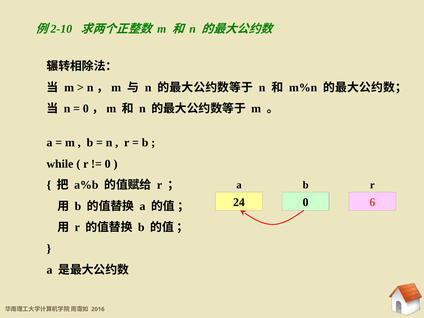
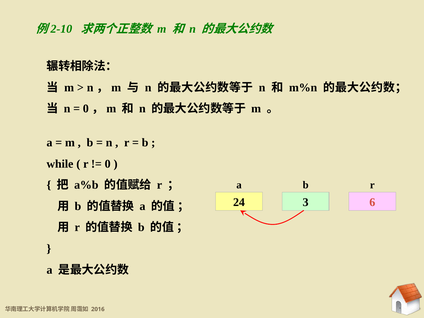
24 0: 0 -> 3 (306, 202)
